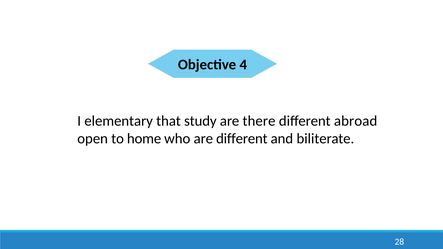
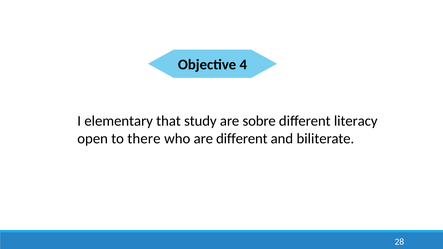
there: there -> sobre (259, 121)
abroad: abroad -> literacy (356, 121)
home: home -> there (144, 139)
